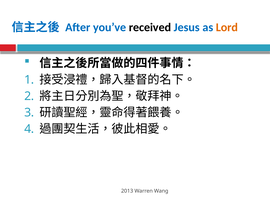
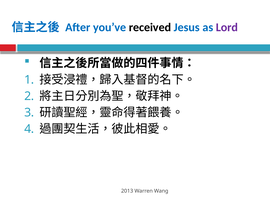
Lord colour: orange -> purple (227, 27)
